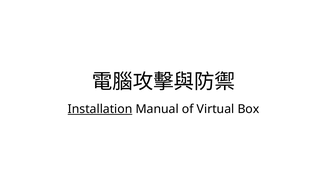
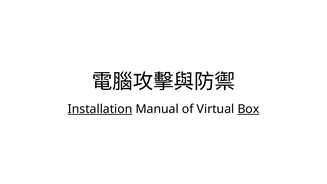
Box underline: none -> present (248, 109)
